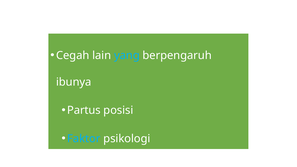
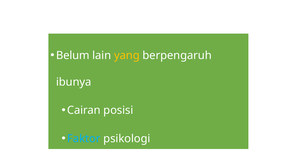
Cegah: Cegah -> Belum (73, 55)
yang colour: light blue -> yellow (127, 55)
Partus: Partus -> Cairan (84, 110)
